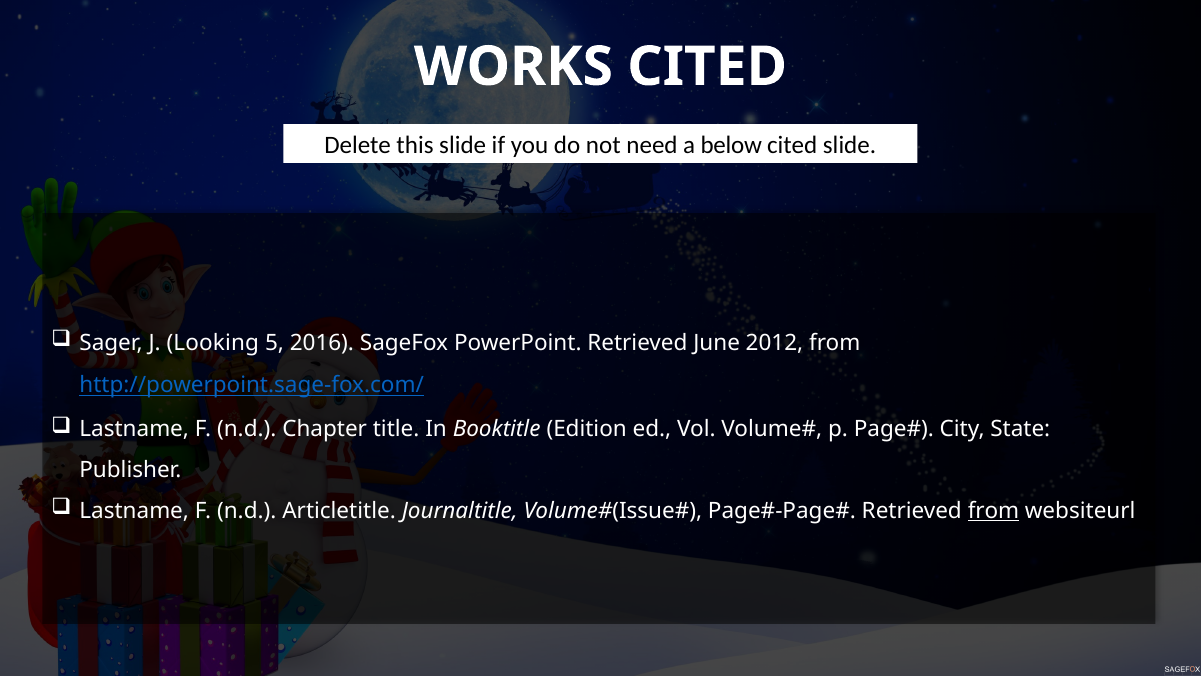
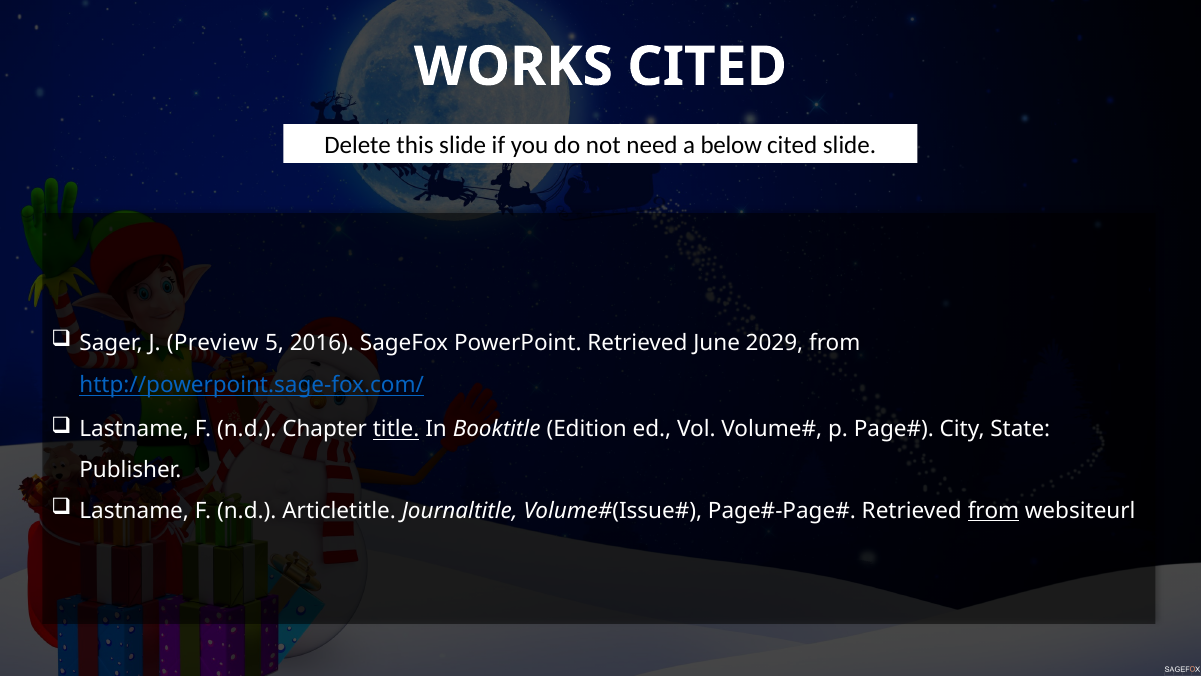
Looking: Looking -> Preview (213, 343)
2012: 2012 -> 2029 (774, 343)
title underline: none -> present (396, 429)
